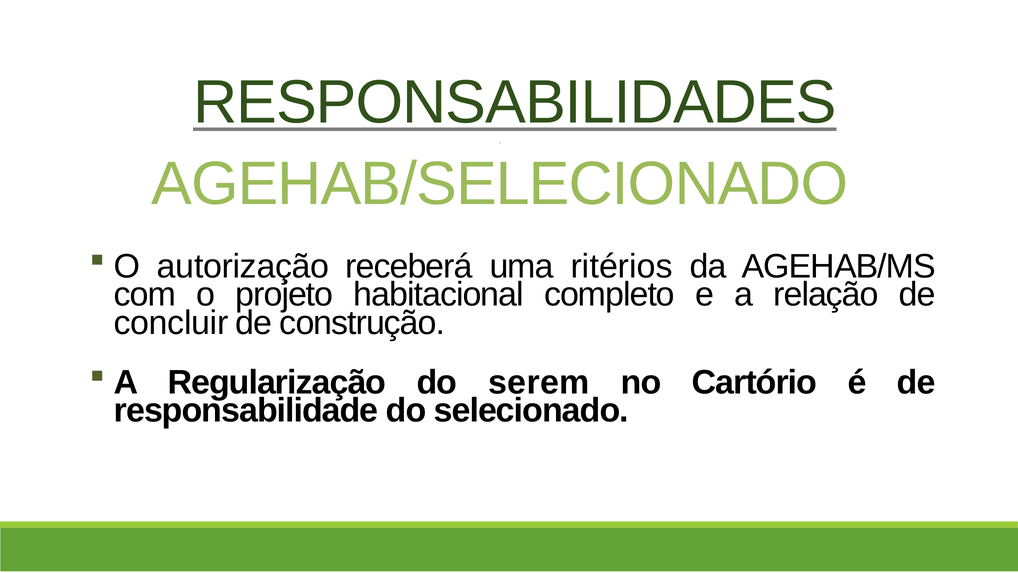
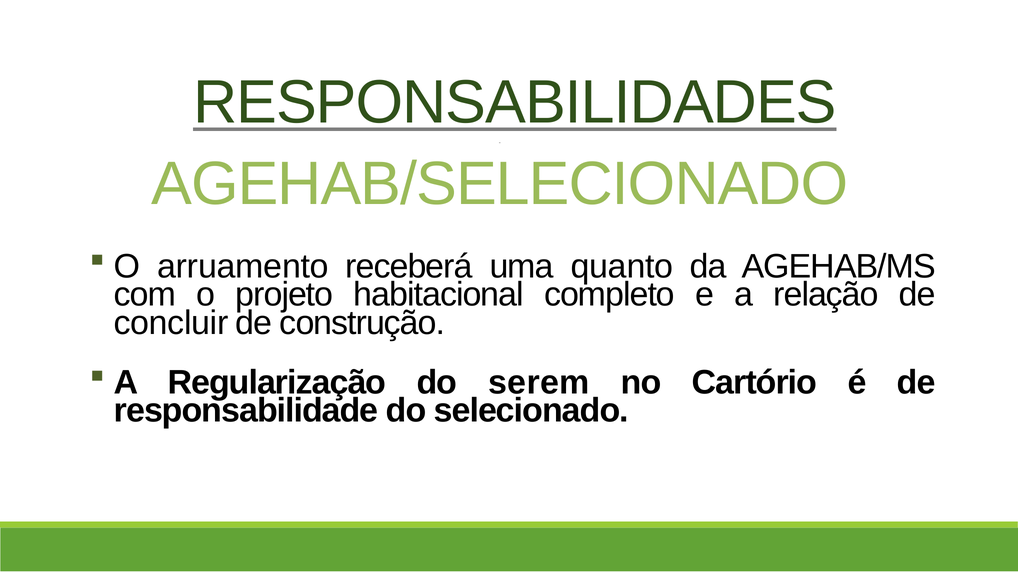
autorização: autorização -> arruamento (243, 266)
ritérios: ritérios -> quanto (622, 266)
